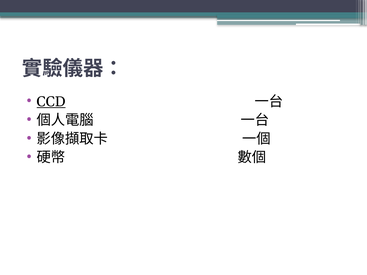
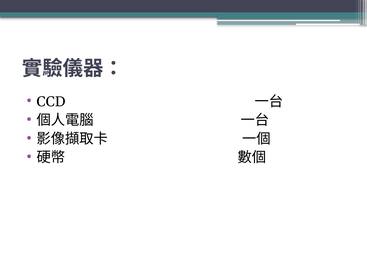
CCD underline: present -> none (51, 102)
